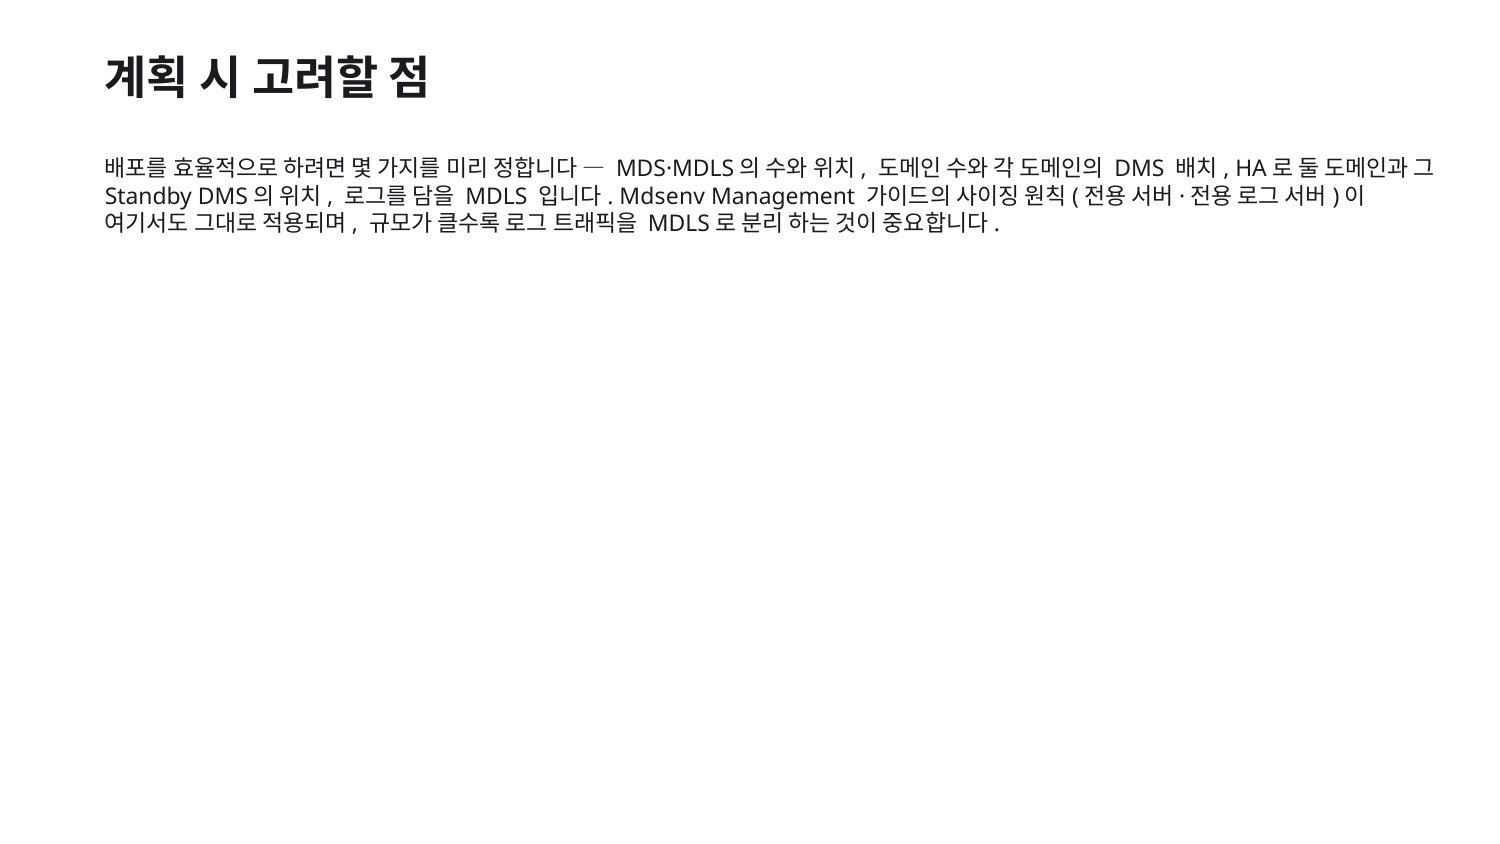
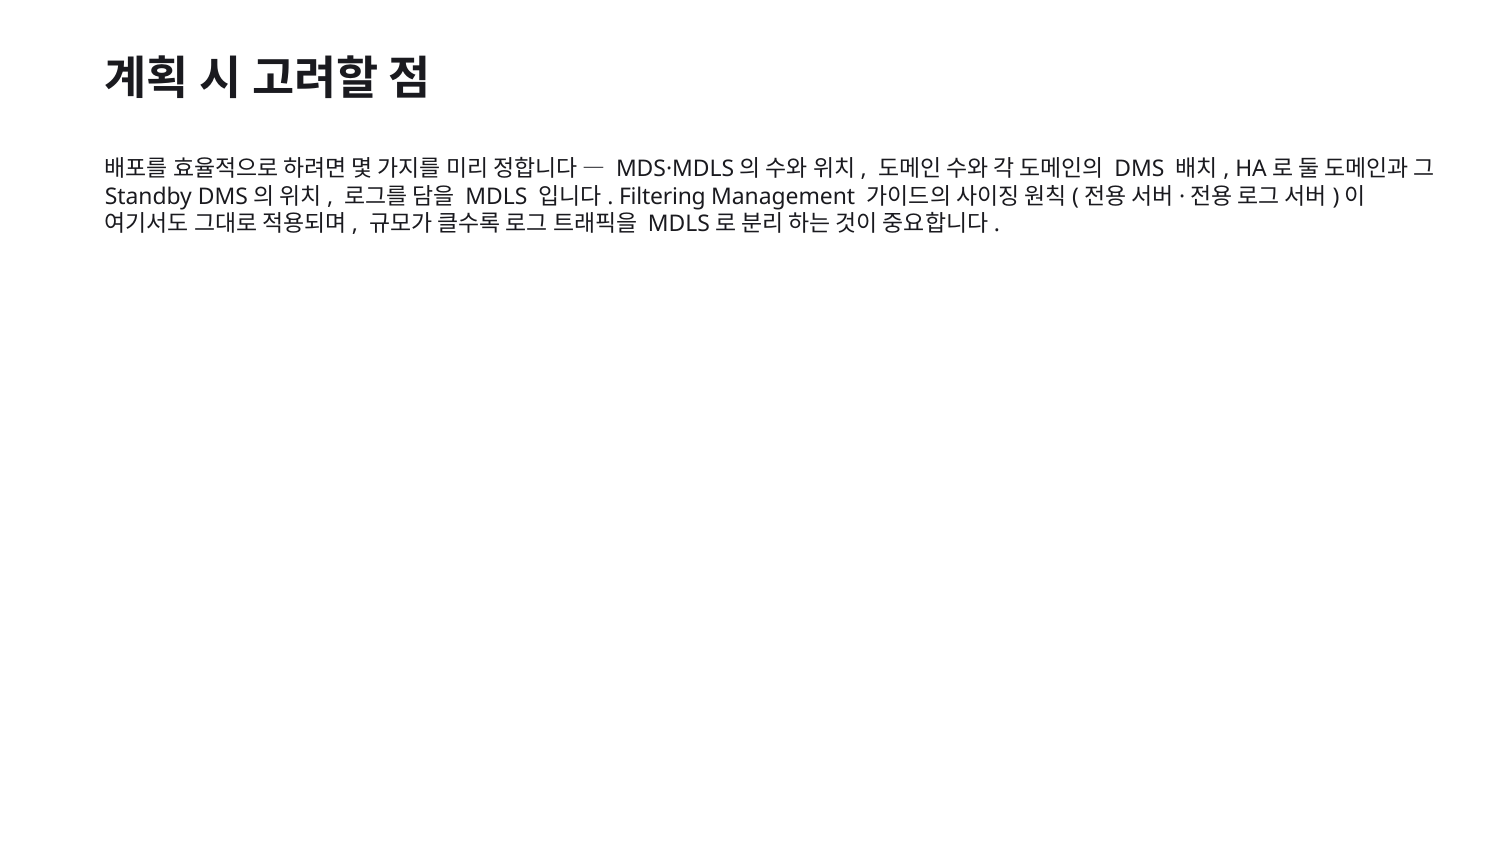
Mdsenv: Mdsenv -> Filtering (662, 197)
